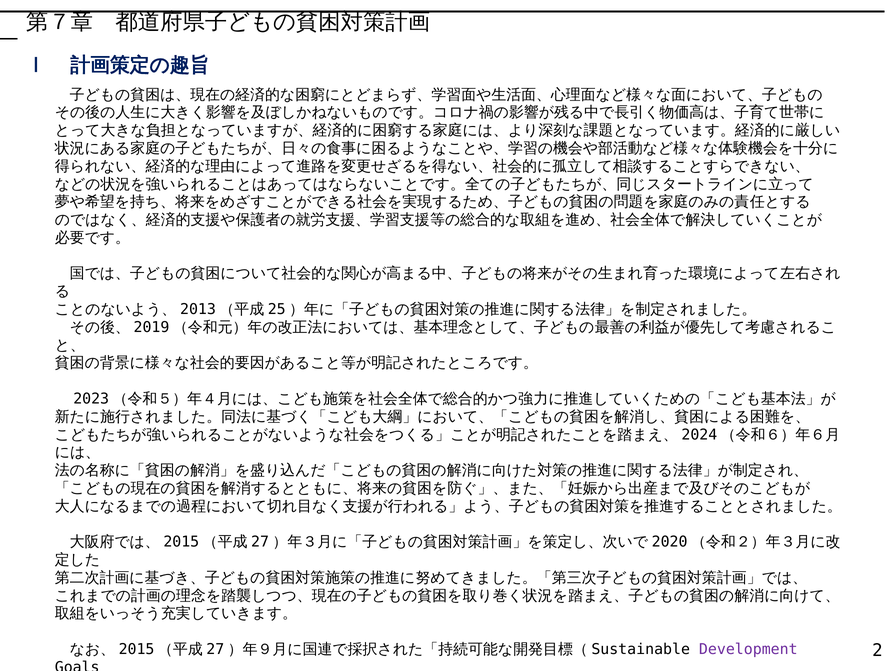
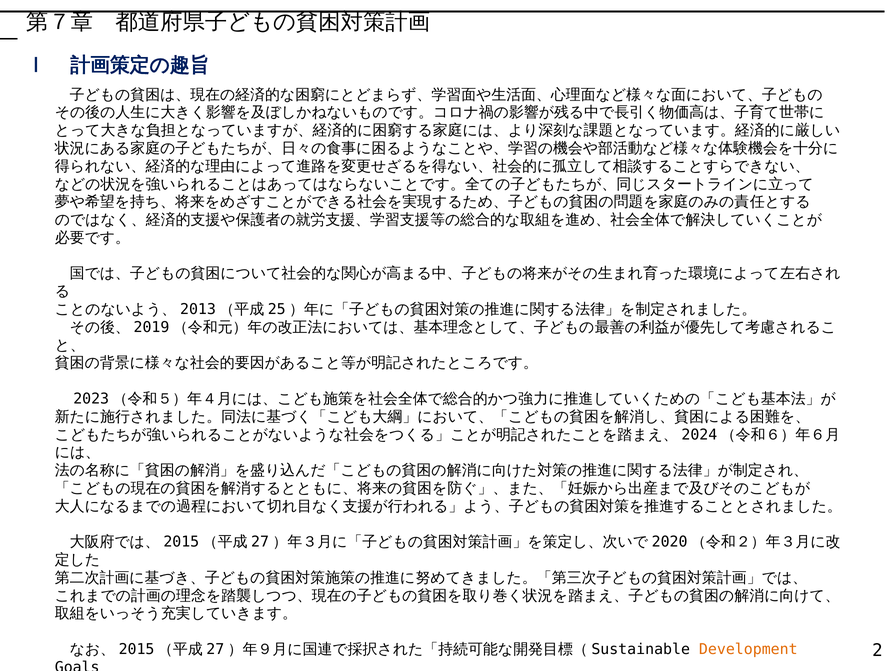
Development colour: purple -> orange (748, 650)
